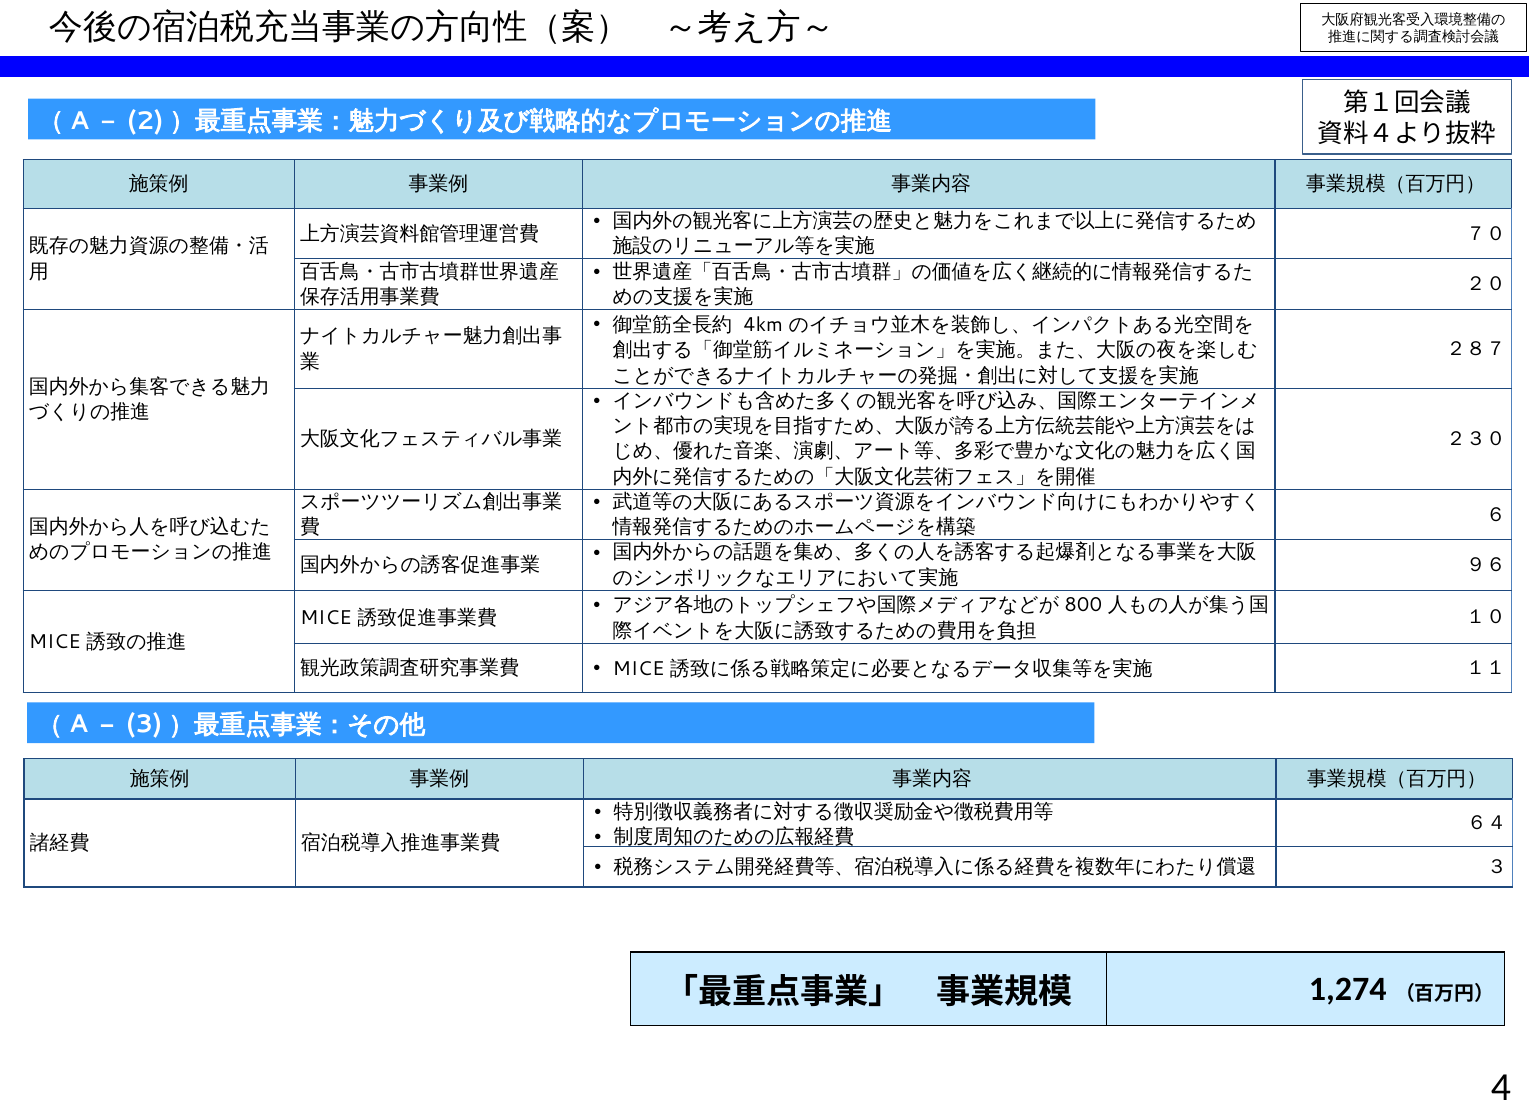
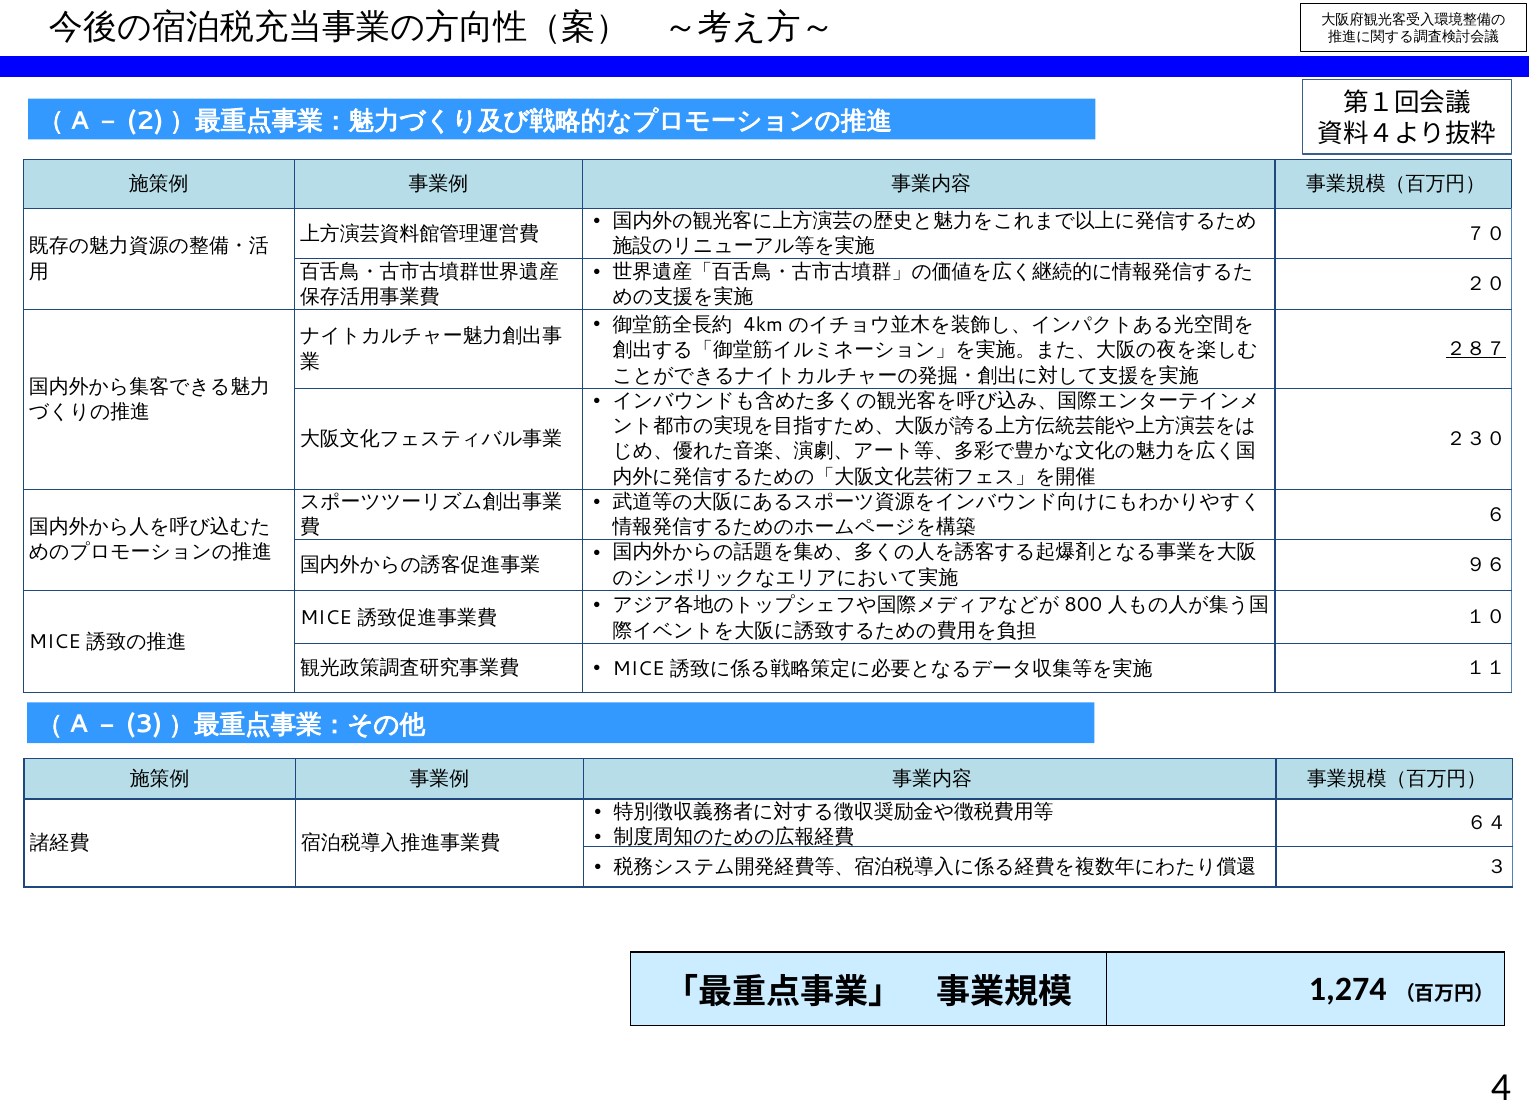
２８７ underline: none -> present (1476, 349)
